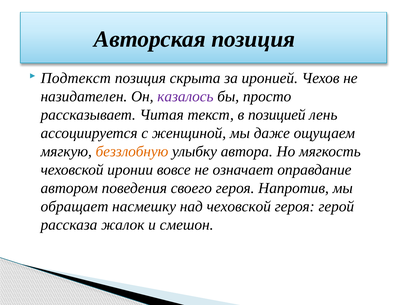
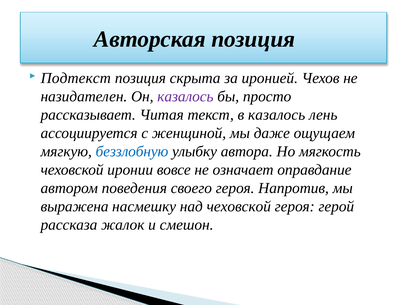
в позицией: позицией -> казалось (277, 115)
беззлобную colour: orange -> blue (132, 151)
обращает: обращает -> выражена (75, 206)
